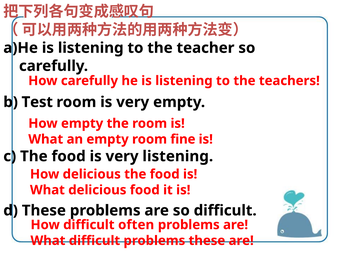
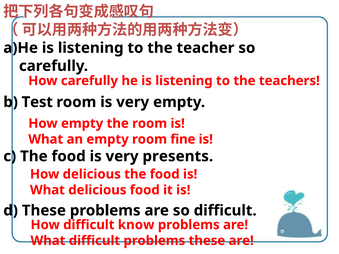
very listening: listening -> presents (178, 156)
often: often -> know (136, 225)
